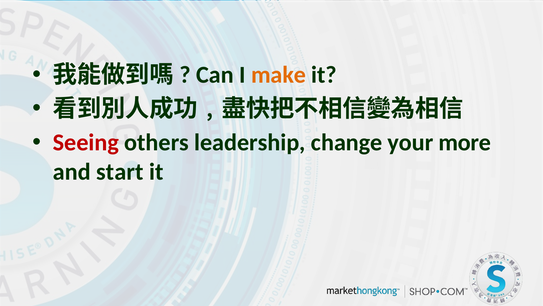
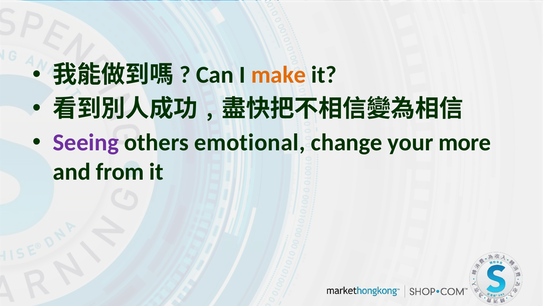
Seeing colour: red -> purple (86, 142)
leadership: leadership -> emotional (250, 142)
start: start -> from (120, 171)
